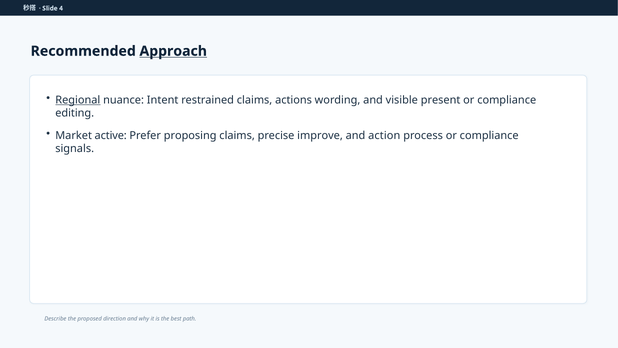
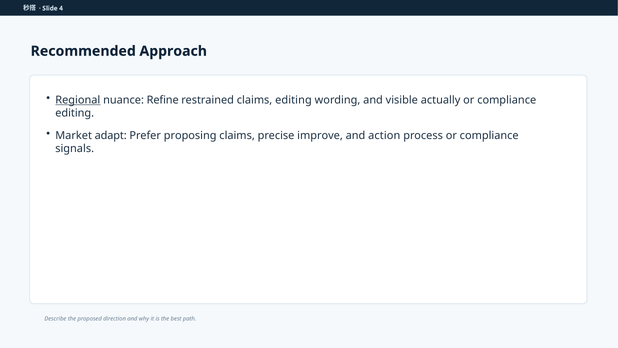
Approach underline: present -> none (173, 51)
Intent: Intent -> Refine (163, 100)
claims actions: actions -> editing (293, 100)
present: present -> actually (441, 100)
active: active -> adapt (111, 135)
